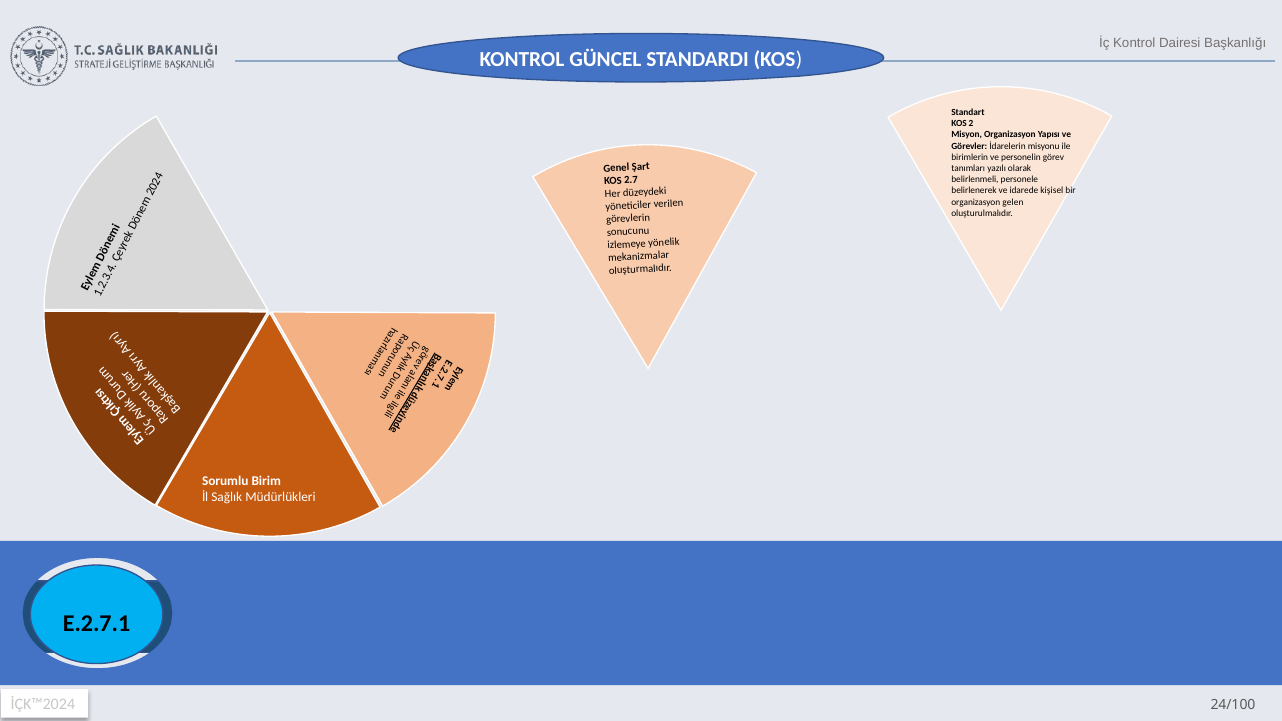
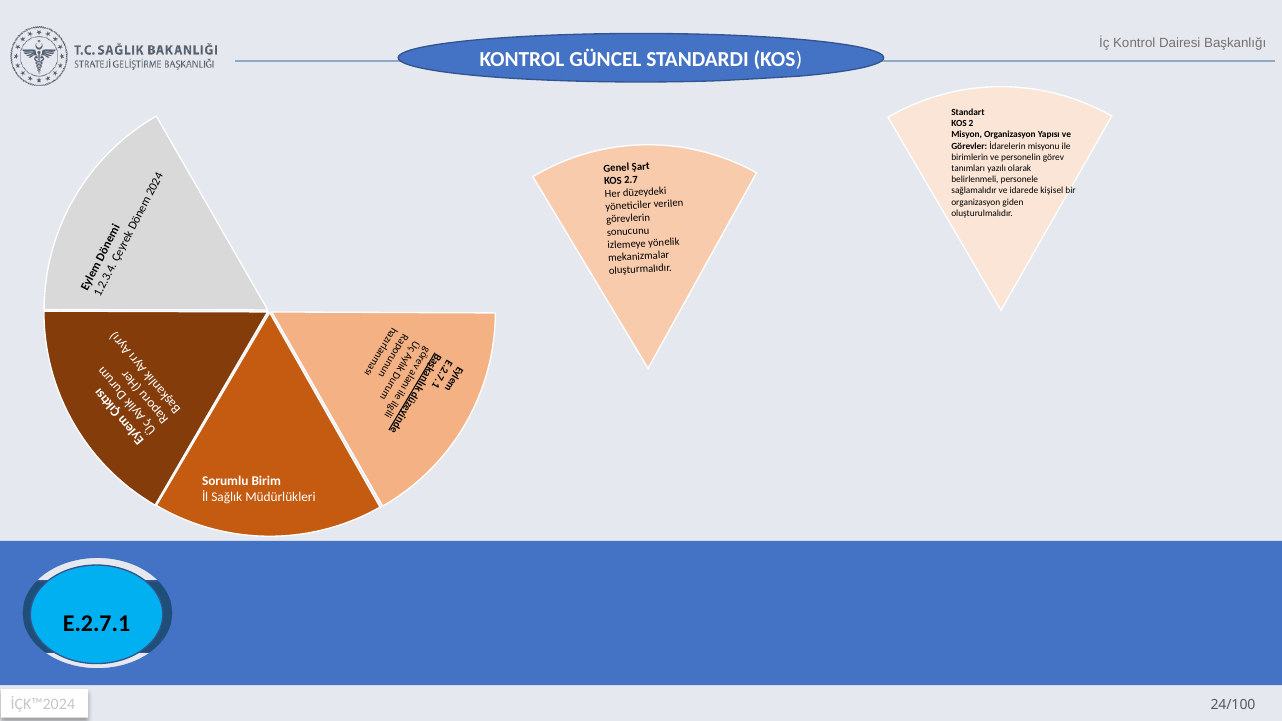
belirlenerek: belirlenerek -> sağlamalıdır (974, 191)
gelen: gelen -> giden (1013, 202)
